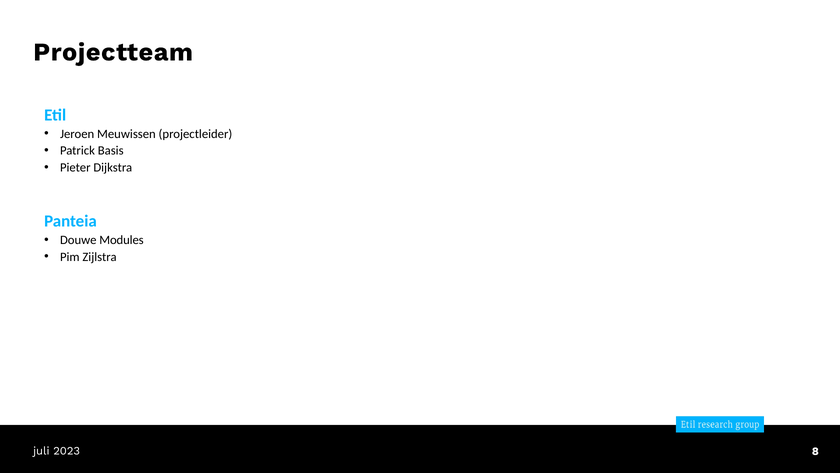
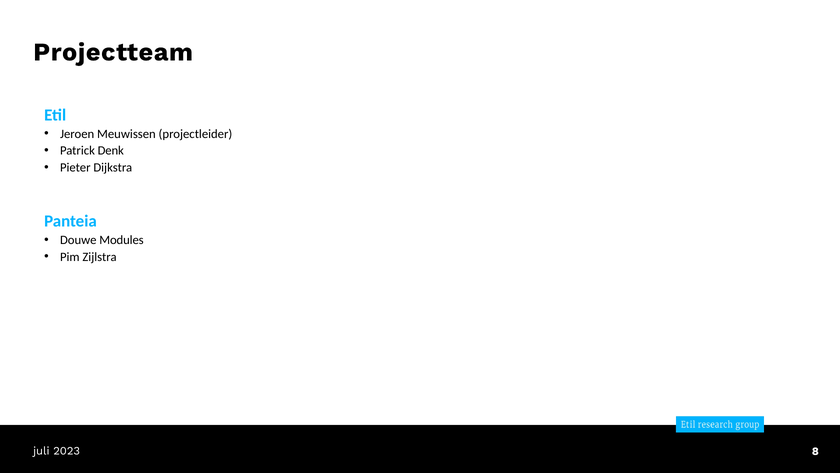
Basis: Basis -> Denk (111, 151)
